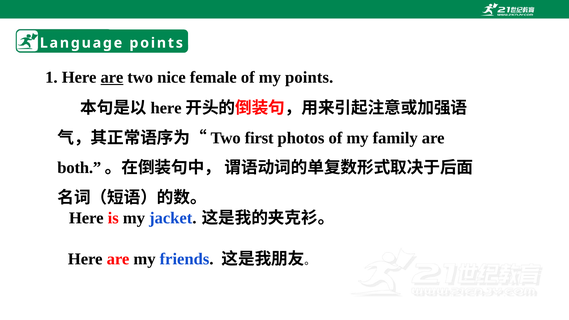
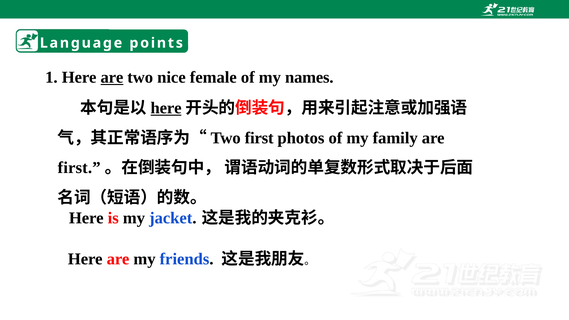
my points: points -> names (309, 77)
here underline: none -> present (166, 108)
both: both -> first (79, 168)
